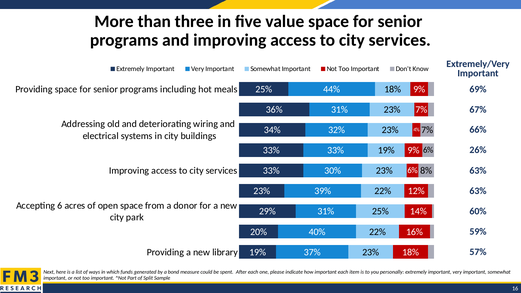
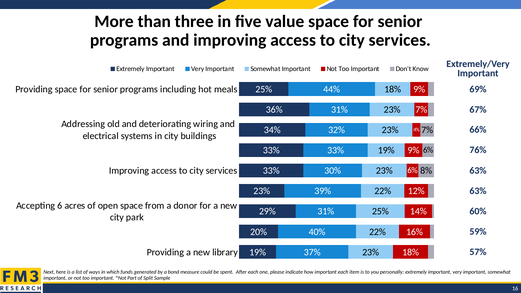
26%: 26% -> 76% (478, 150)
